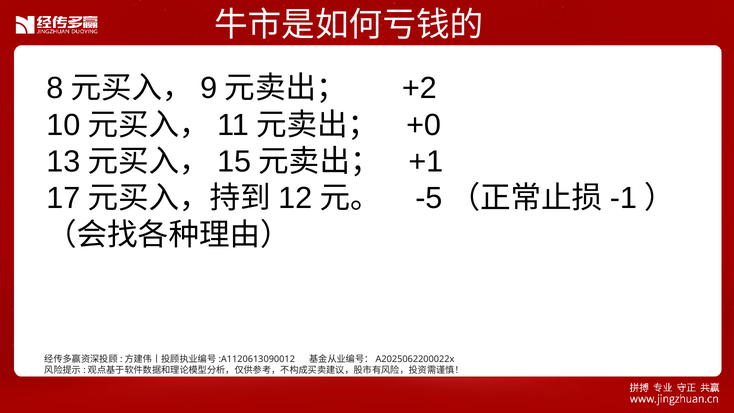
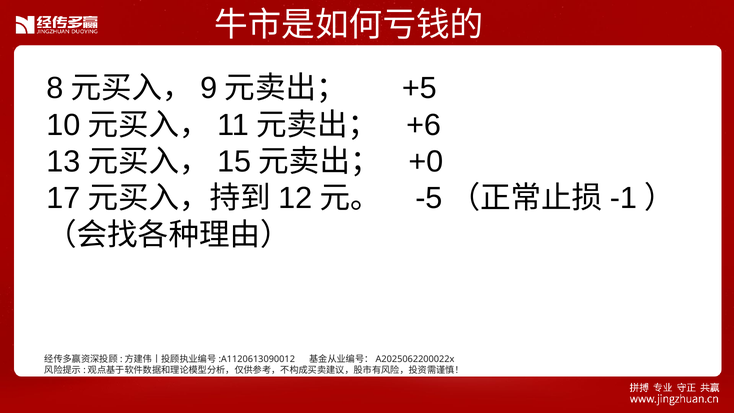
+2: +2 -> +5 (419, 88)
+0: +0 -> +6 (424, 125)
+1: +1 -> +0 (426, 162)
